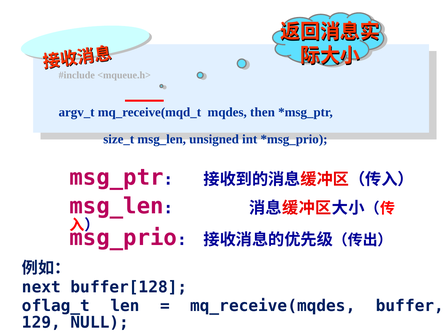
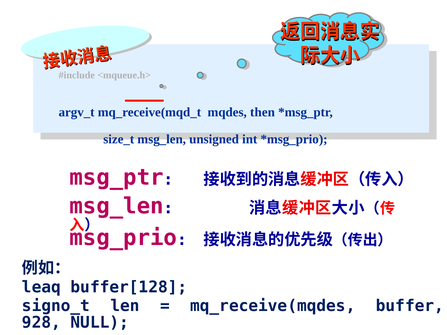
next: next -> leaq (41, 287)
oflag_t: oflag_t -> signo_t (56, 306)
129: 129 -> 928 (41, 323)
